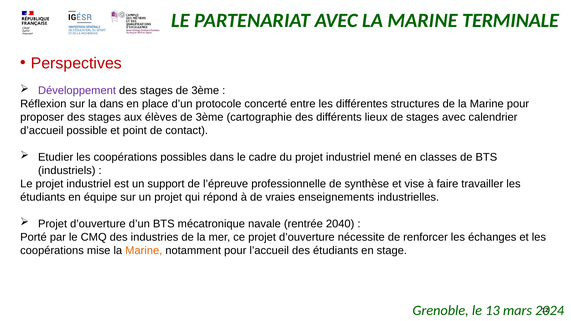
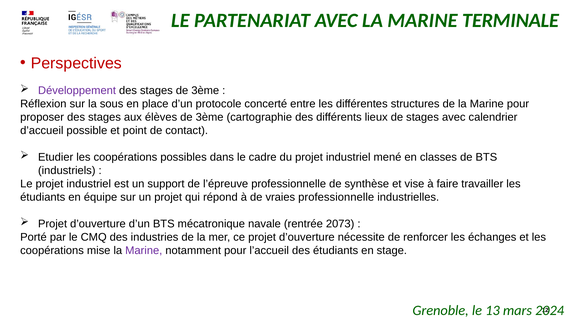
la dans: dans -> sous (112, 104)
vraies enseignements: enseignements -> professionnelle (336, 197)
2040: 2040 -> 2073 (340, 224)
Marine colour: orange -> purple (144, 251)
